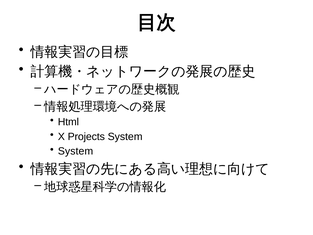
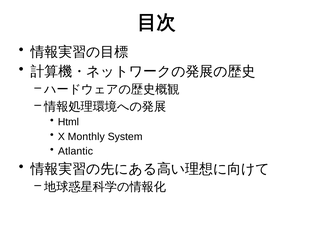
Projects: Projects -> Monthly (86, 137)
System: System -> Atlantic (76, 151)
